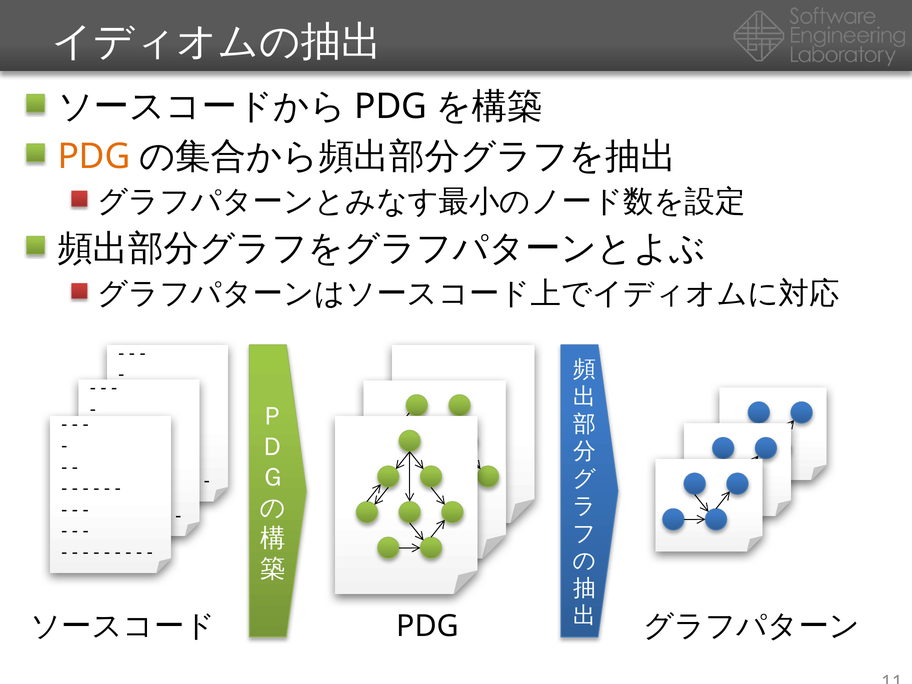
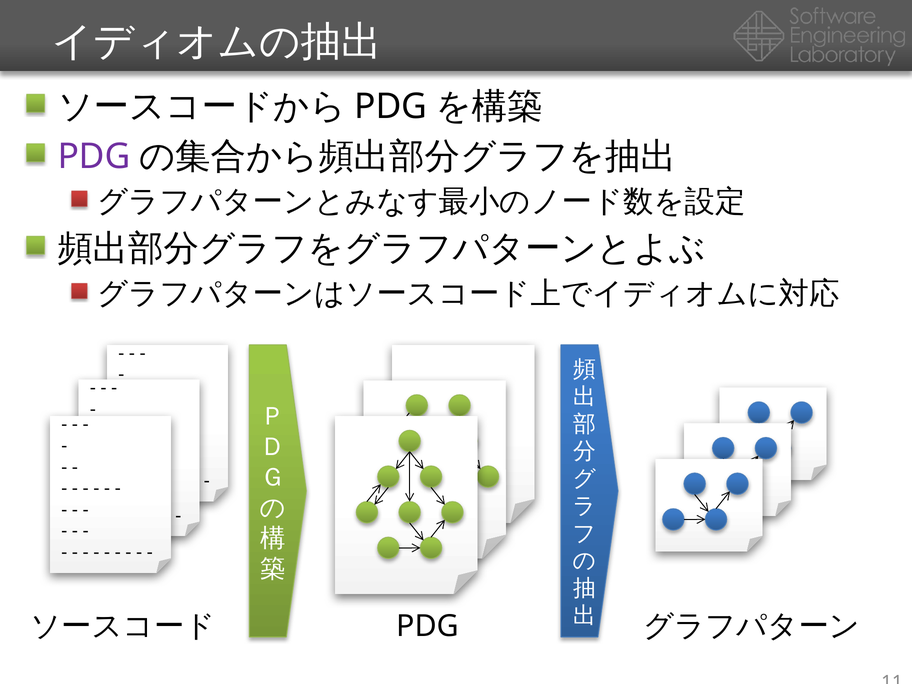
PDG colour: orange -> purple (94, 156)
